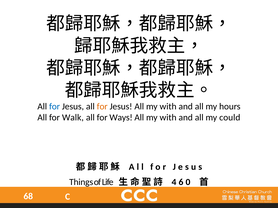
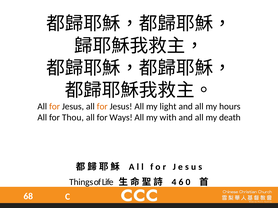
for colour: blue -> orange (55, 107)
Jesus All my with: with -> light (168, 107)
Walk: Walk -> Thou (73, 118)
could: could -> death (230, 118)
